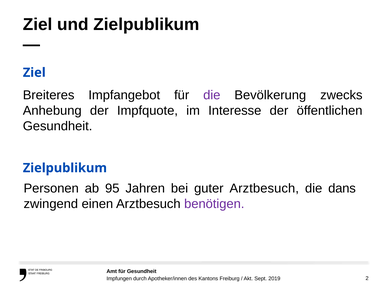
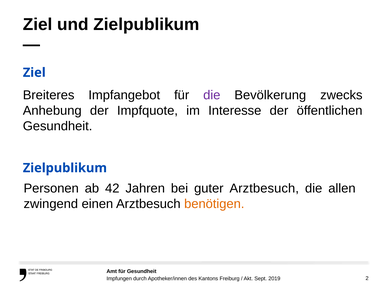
95: 95 -> 42 (112, 189)
dans: dans -> allen (342, 189)
benötigen colour: purple -> orange (214, 204)
